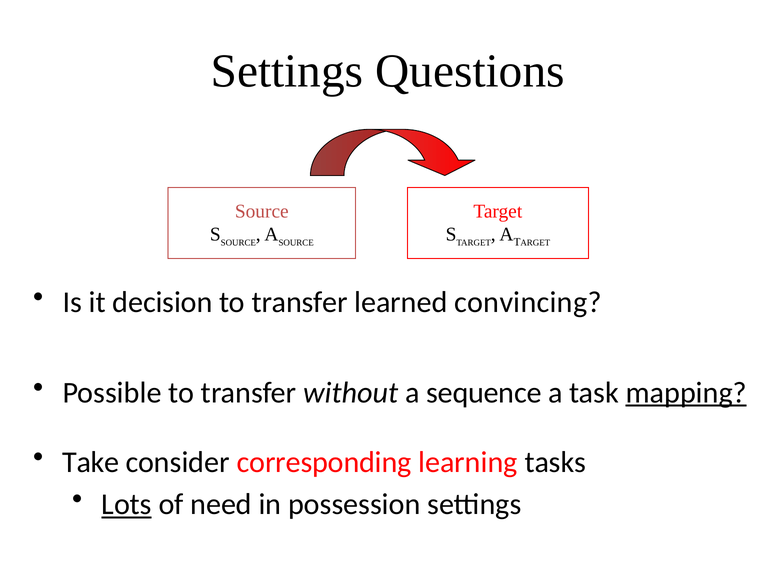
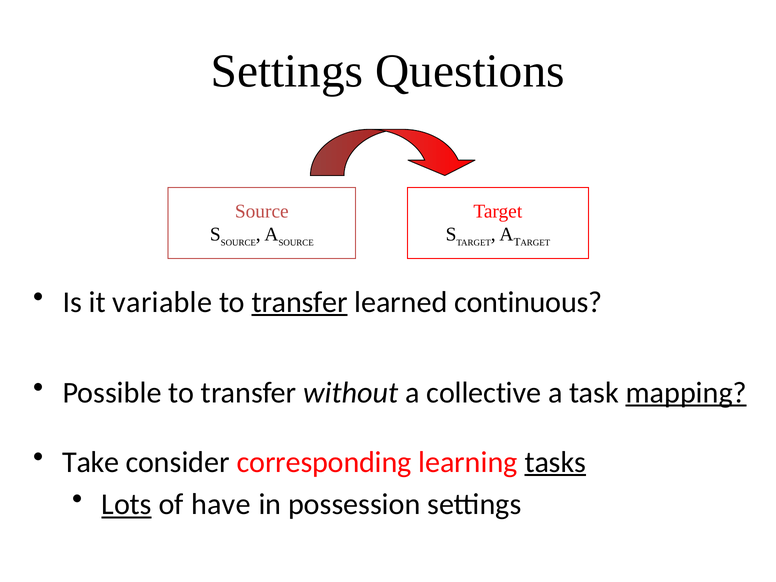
decision: decision -> variable (162, 302)
transfer underline: none -> present (300, 302)
convincing: convincing -> continuous (528, 302)
sequence: sequence -> collective (484, 393)
tasks underline: none -> present (555, 462)
need: need -> have (221, 504)
